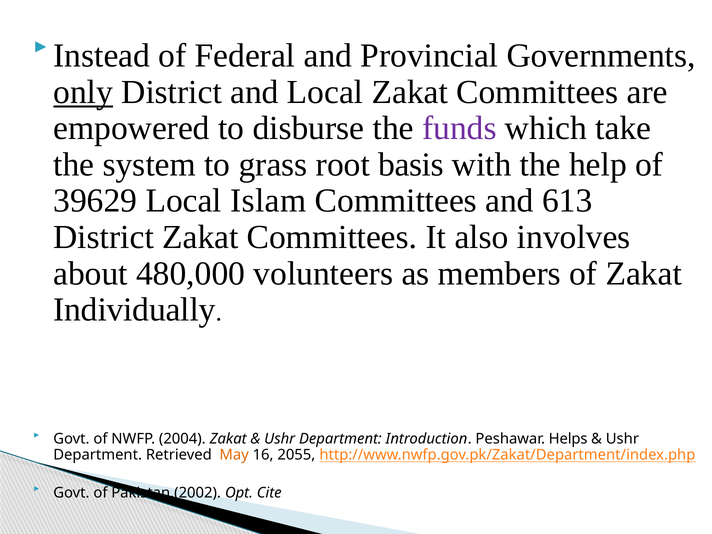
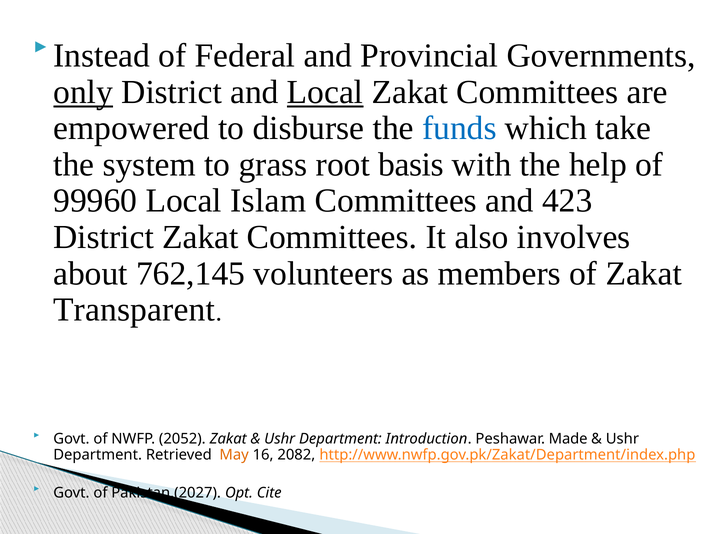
Local underline: none -> present (325, 92)
funds colour: purple -> blue (459, 128)
39629: 39629 -> 99960 (95, 201)
613: 613 -> 423 (567, 201)
480,000: 480,000 -> 762,145 (191, 273)
Individually: Individually -> Transparent (134, 310)
2004: 2004 -> 2052 (182, 439)
Helps: Helps -> Made (568, 439)
2055: 2055 -> 2082 (296, 455)
Pakistan.(2002: Pakistan.(2002 -> Pakistan.(2027 (166, 493)
